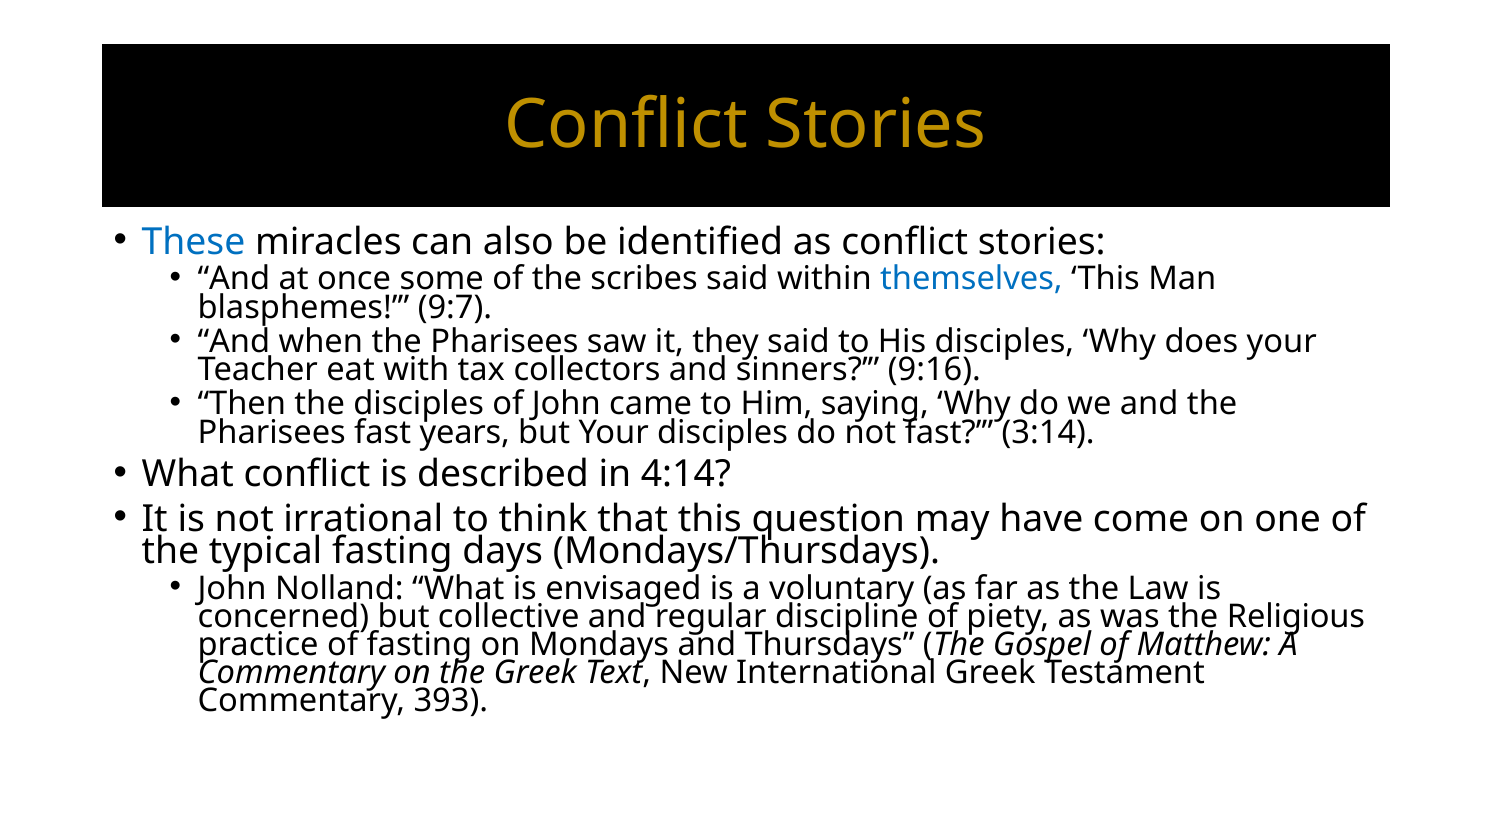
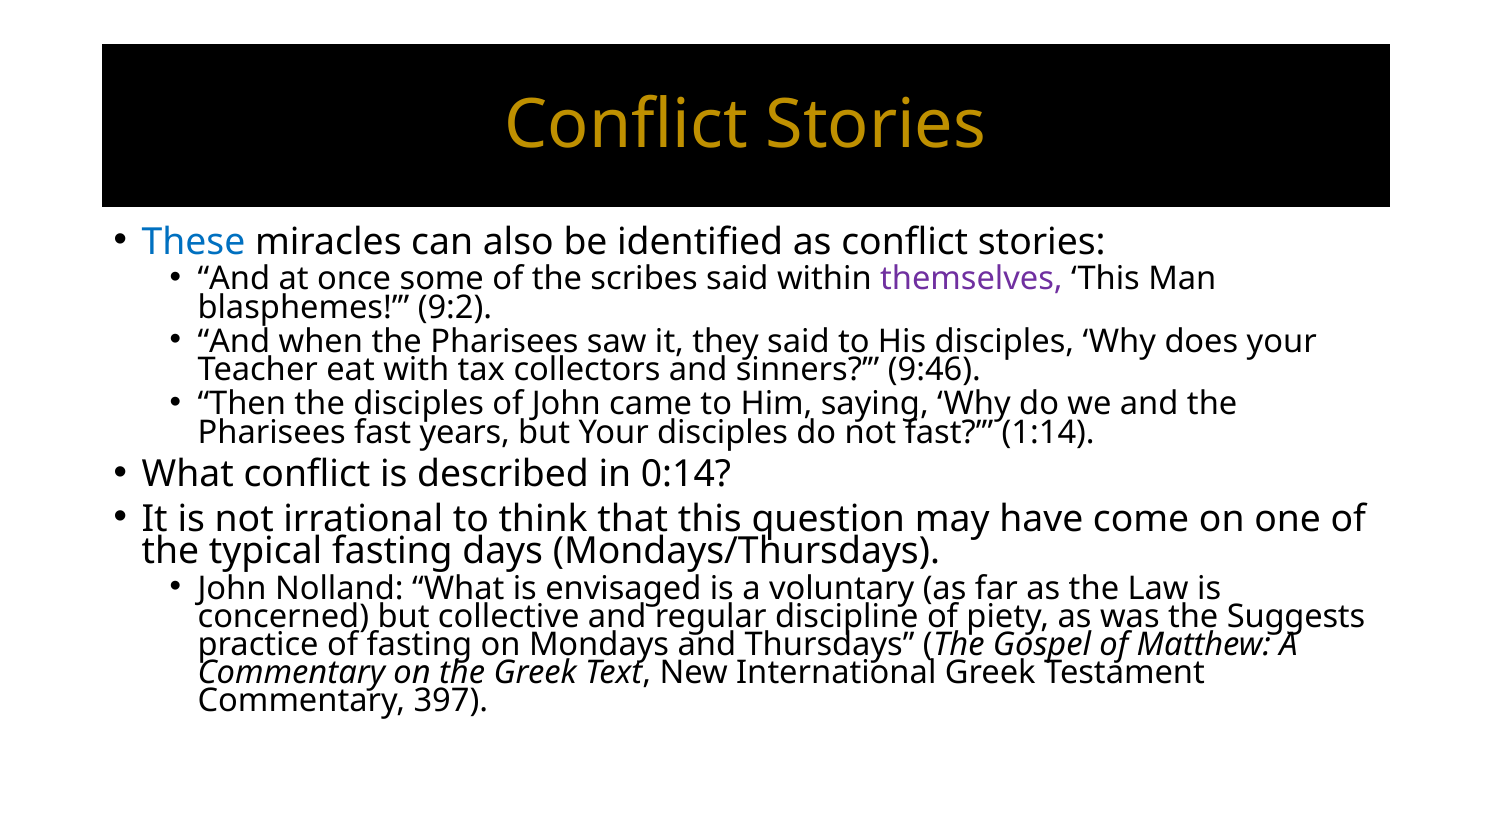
themselves colour: blue -> purple (971, 279)
9:7: 9:7 -> 9:2 (455, 307)
9:16: 9:16 -> 9:46 (934, 370)
3:14: 3:14 -> 1:14 (1048, 433)
4:14: 4:14 -> 0:14 (686, 475)
Religious: Religious -> Suggests (1296, 617)
393: 393 -> 397 (451, 701)
